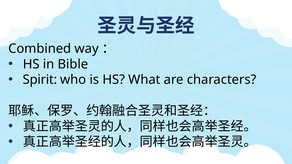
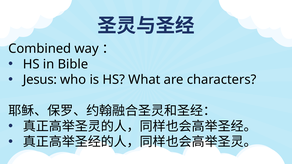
Spirit: Spirit -> Jesus (40, 80)
